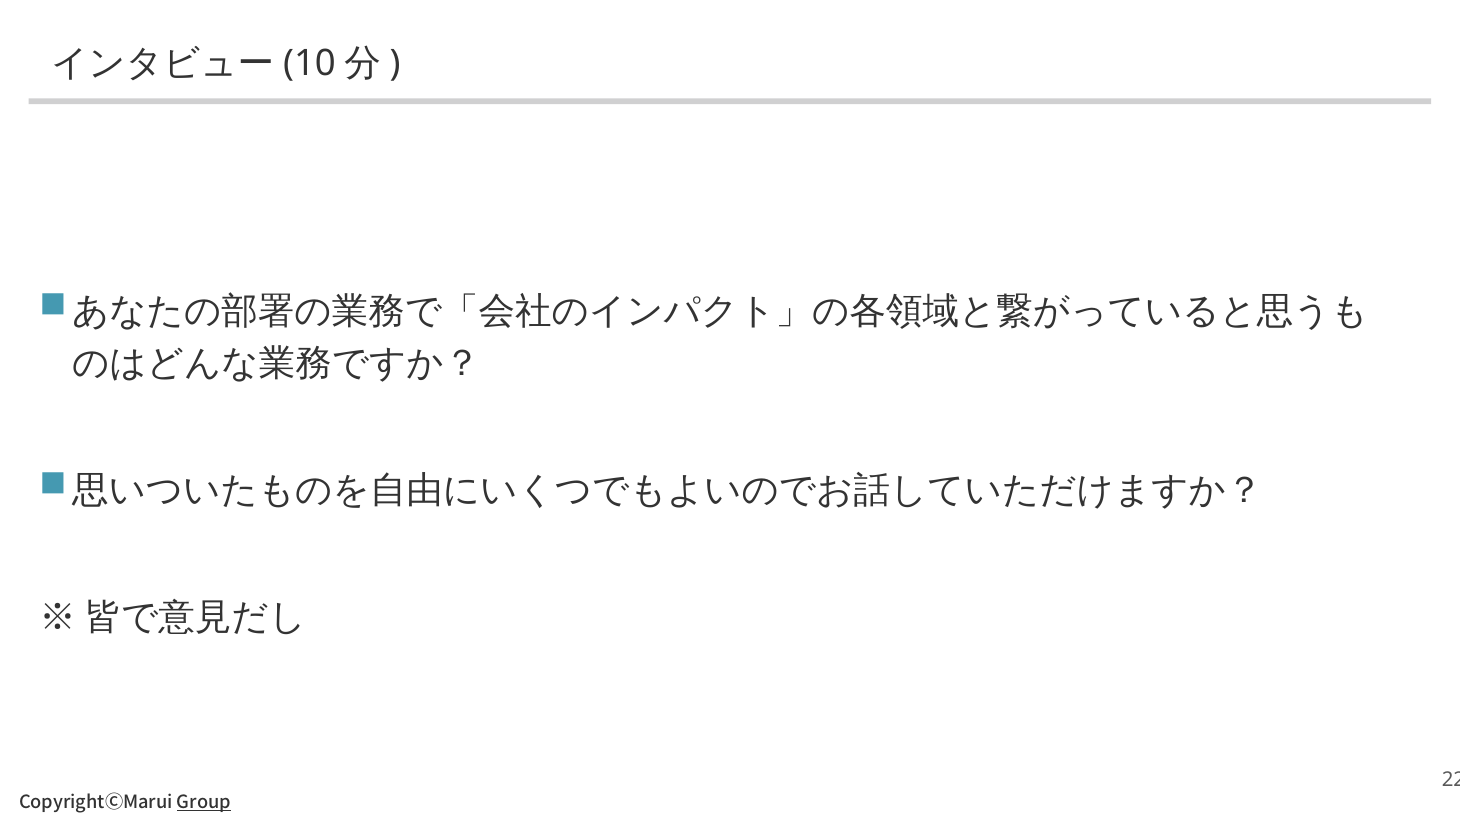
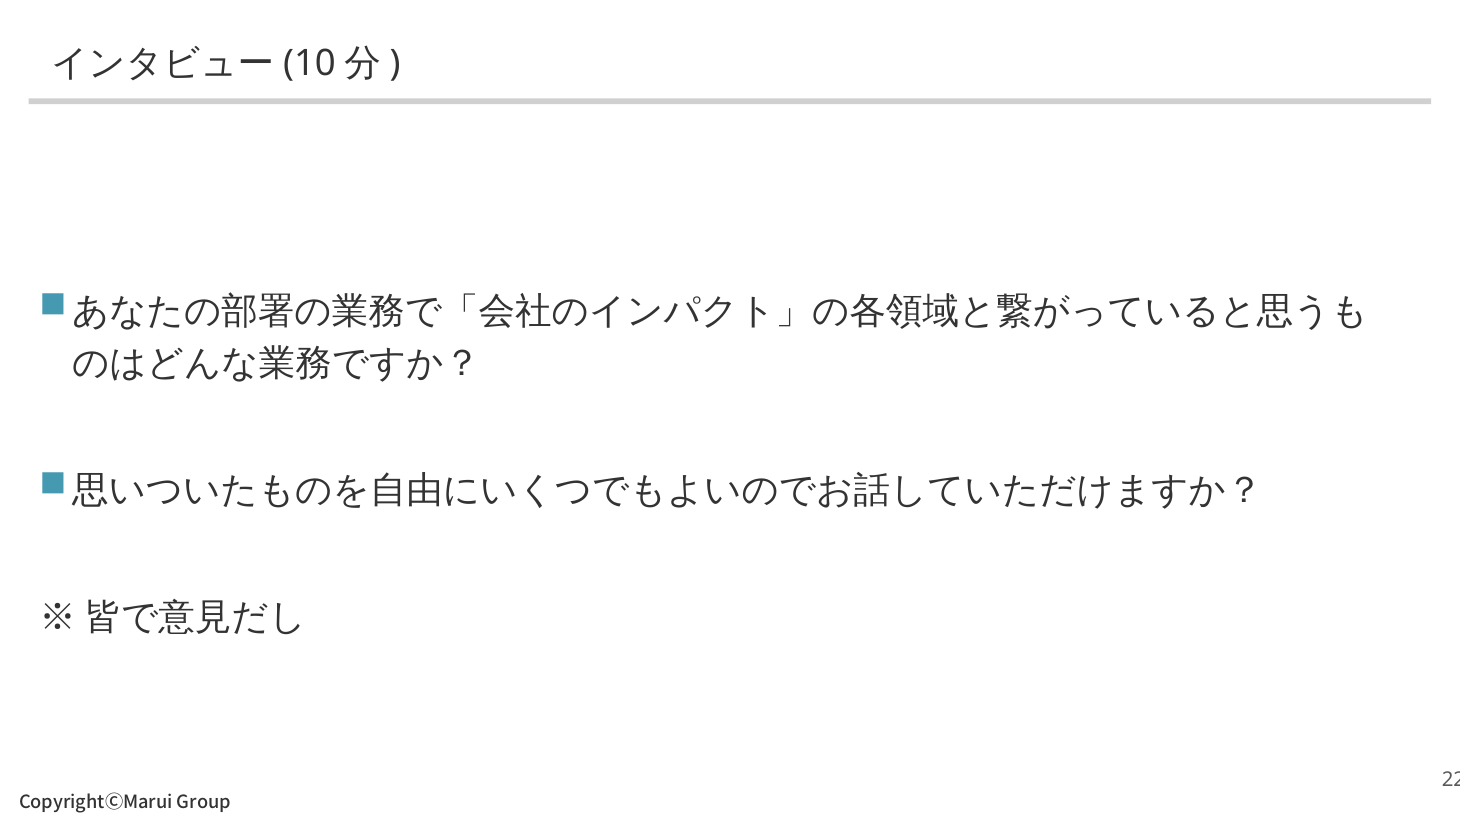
Group underline: present -> none (204, 803)
